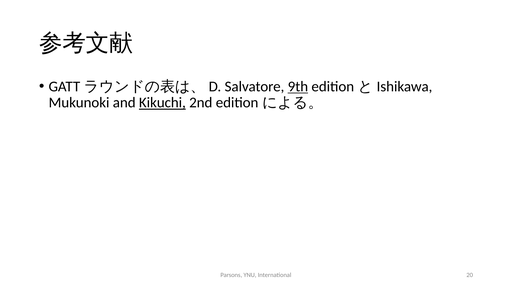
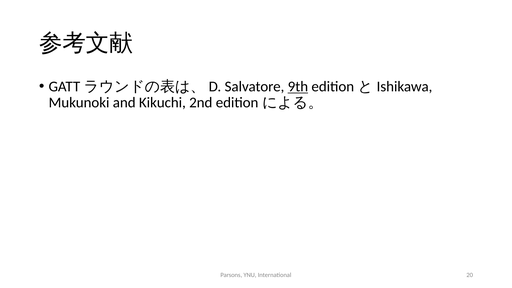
Kikuchi underline: present -> none (162, 103)
